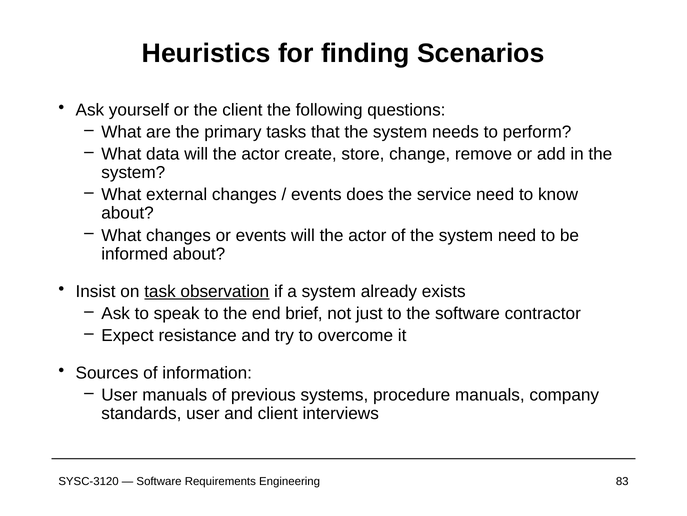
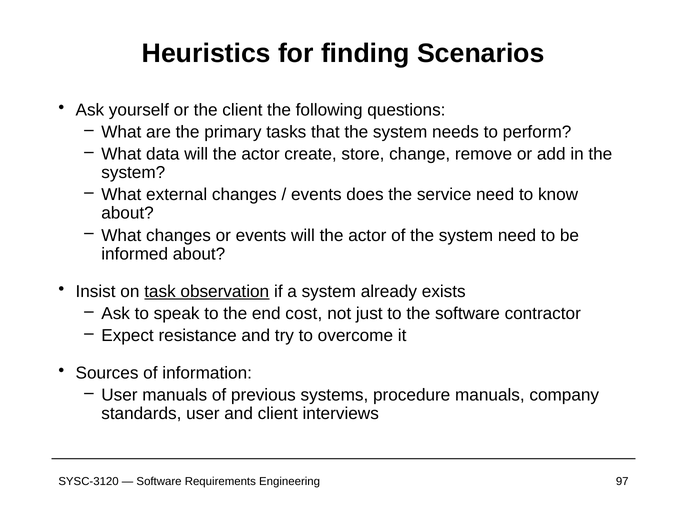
brief: brief -> cost (304, 313)
83: 83 -> 97 (622, 481)
